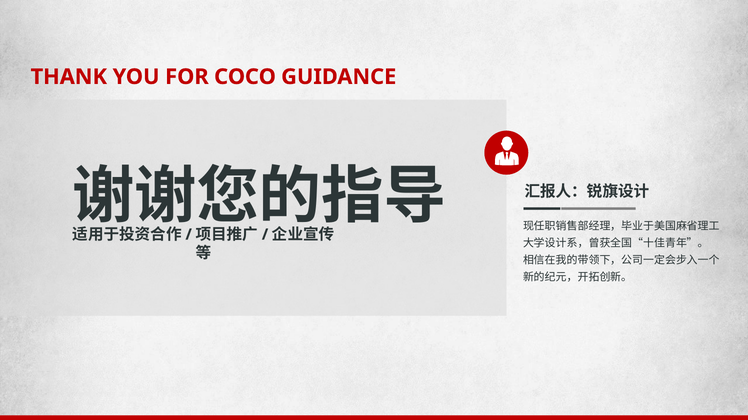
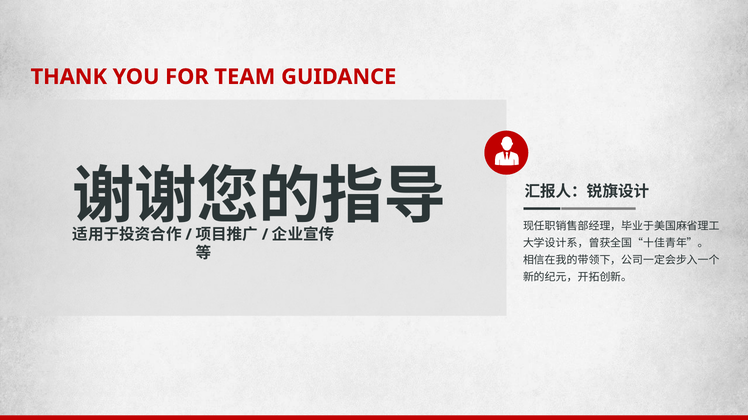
COCO: COCO -> TEAM (245, 77)
